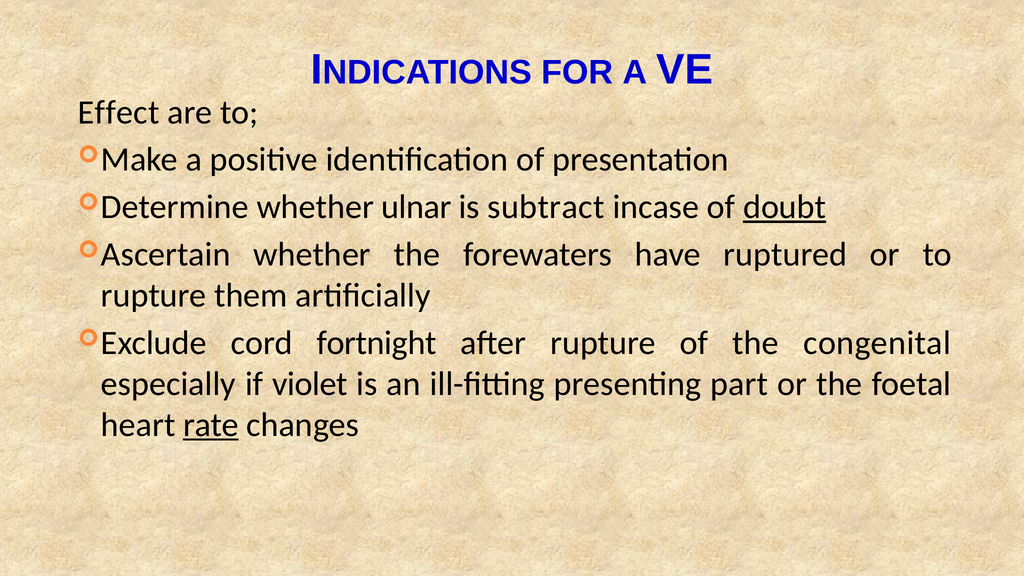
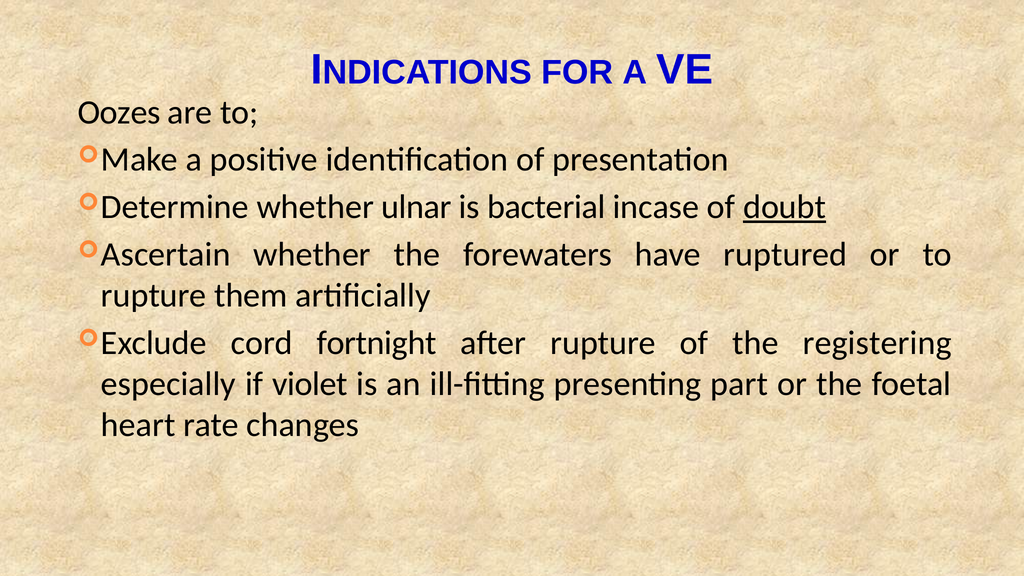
Effect: Effect -> Oozes (119, 112)
subtract: subtract -> bacterial (546, 207)
congenital: congenital -> registering (877, 343)
rate underline: present -> none (211, 425)
